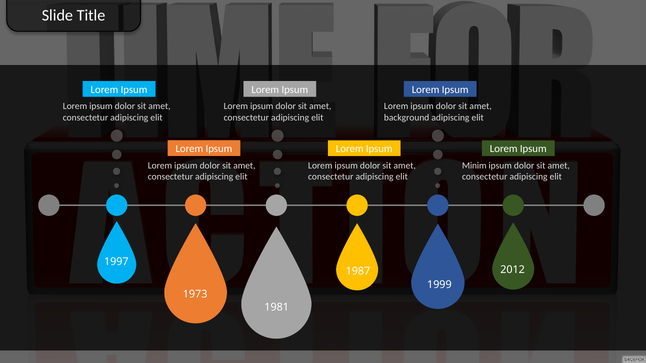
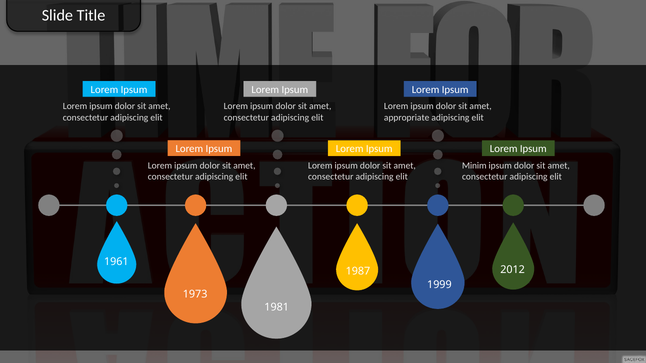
background: background -> appropriate (407, 118)
1997: 1997 -> 1961 (116, 262)
